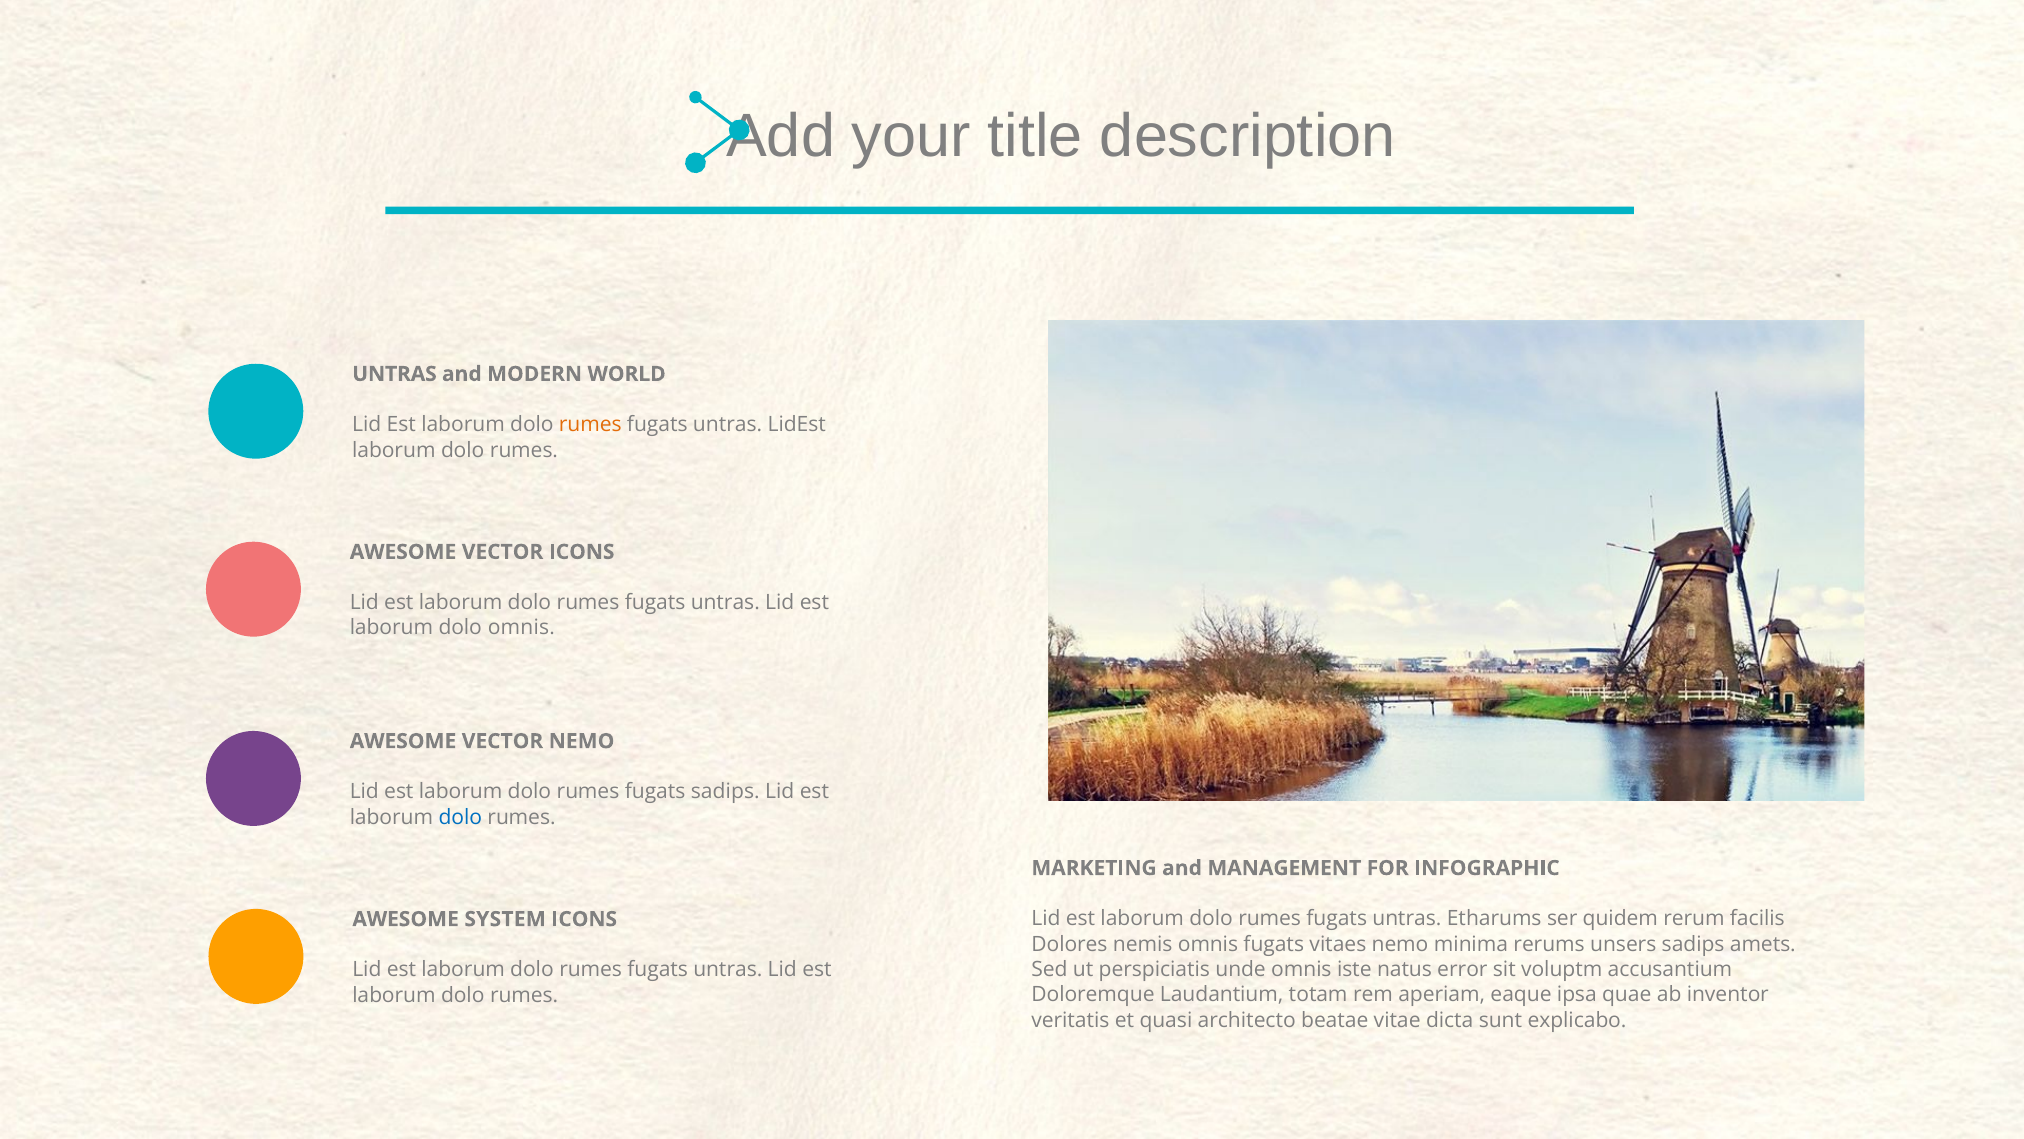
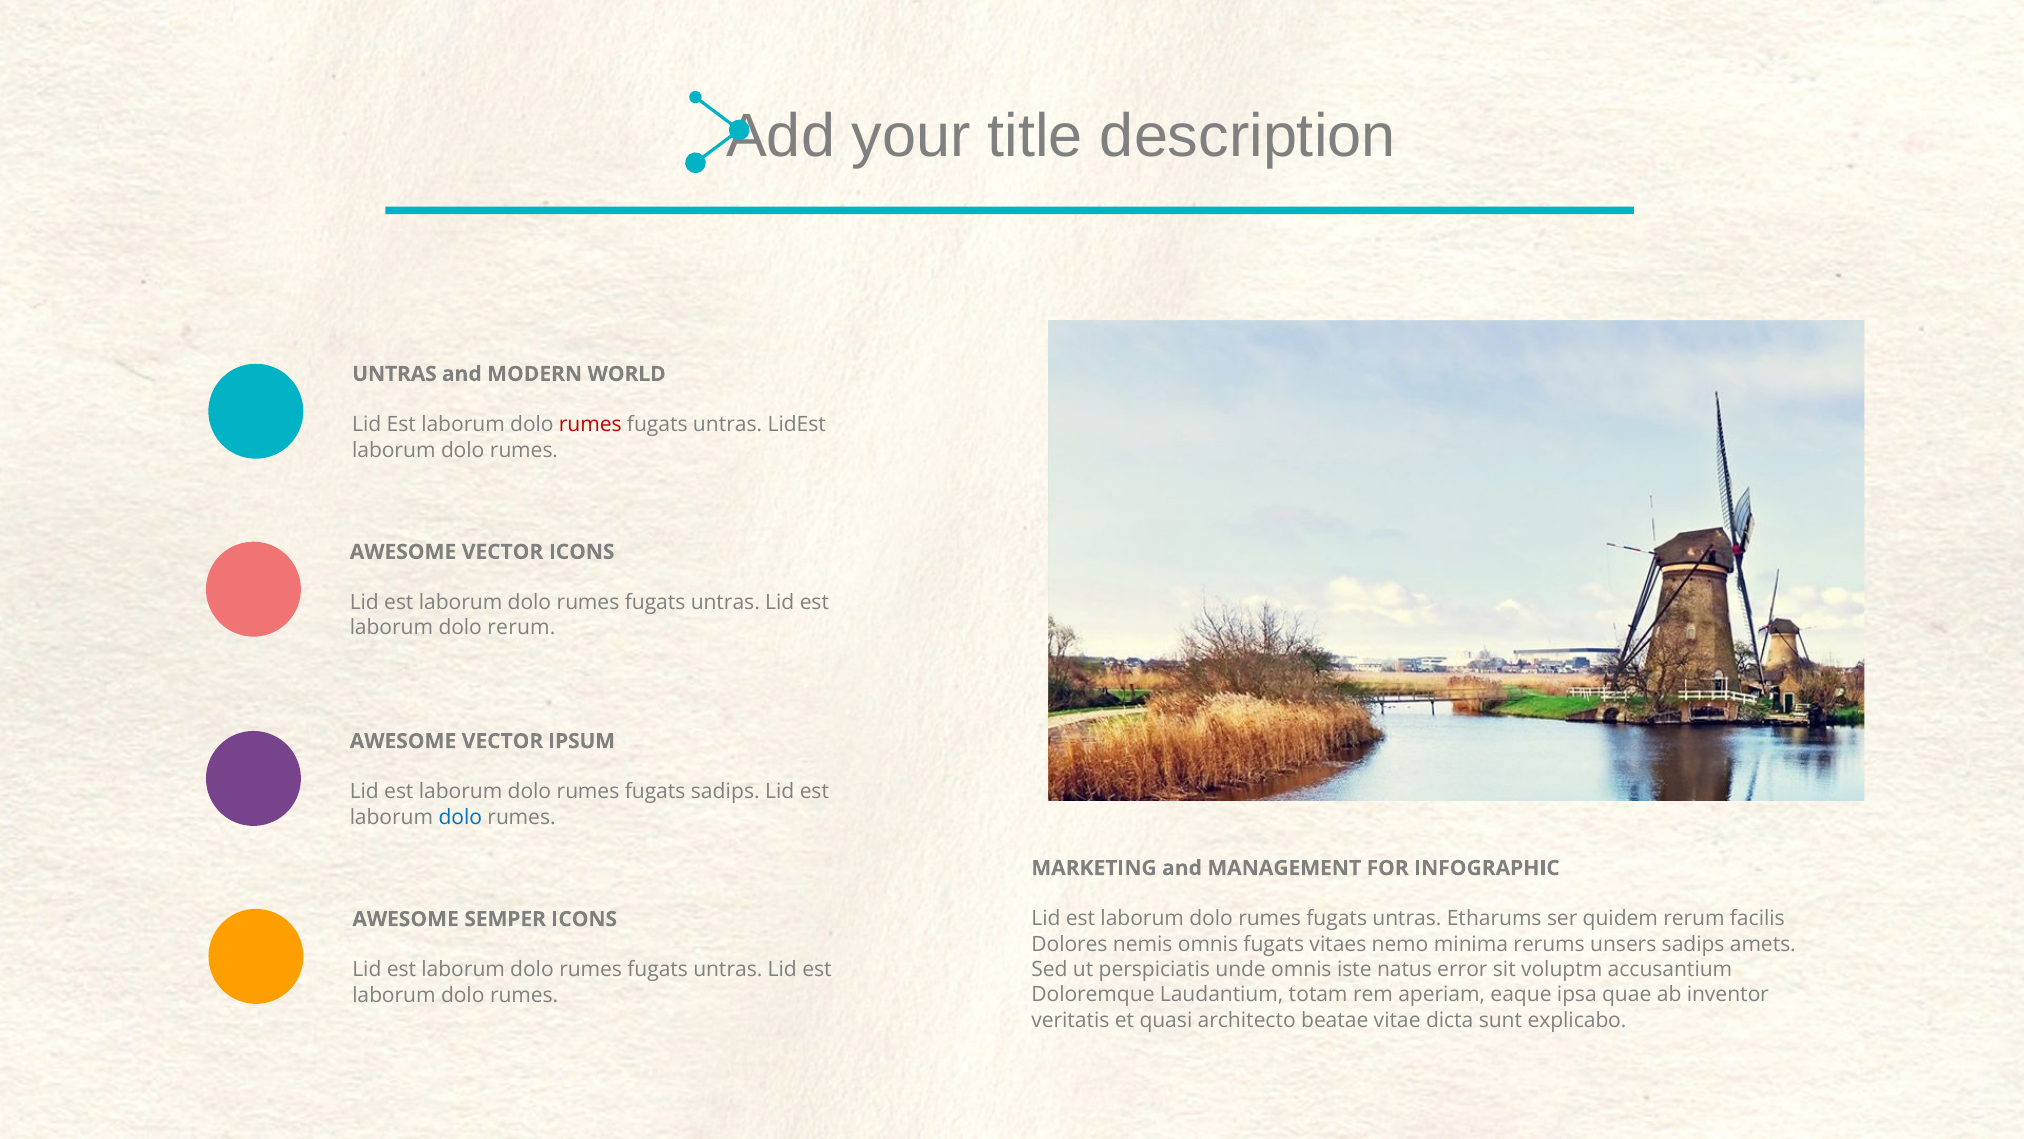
rumes colour: orange -> red (590, 425)
dolo omnis: omnis -> rerum (521, 628)
VECTOR NEMO: NEMO -> IPSUM (582, 741)
SYSTEM: SYSTEM -> SEMPER (505, 919)
